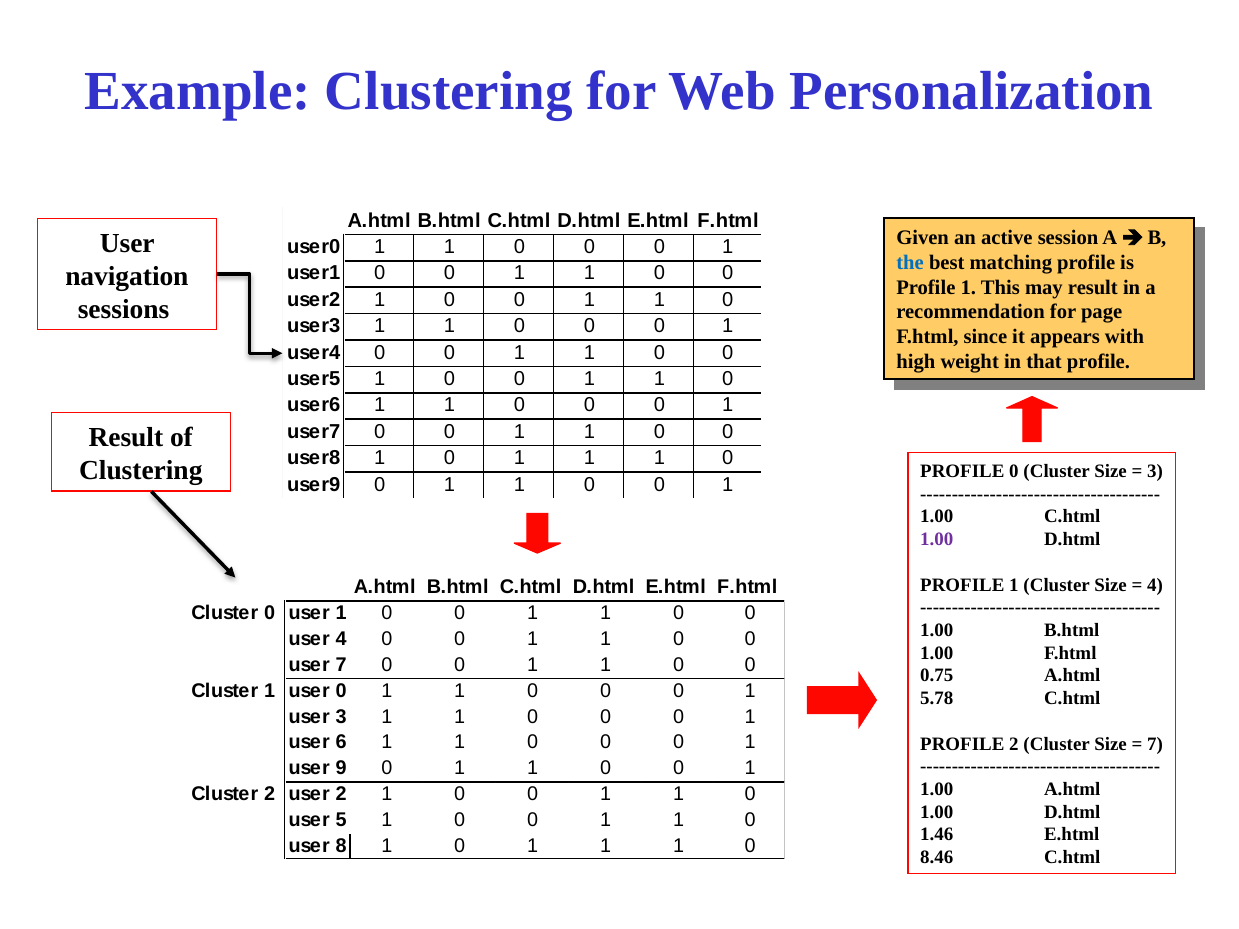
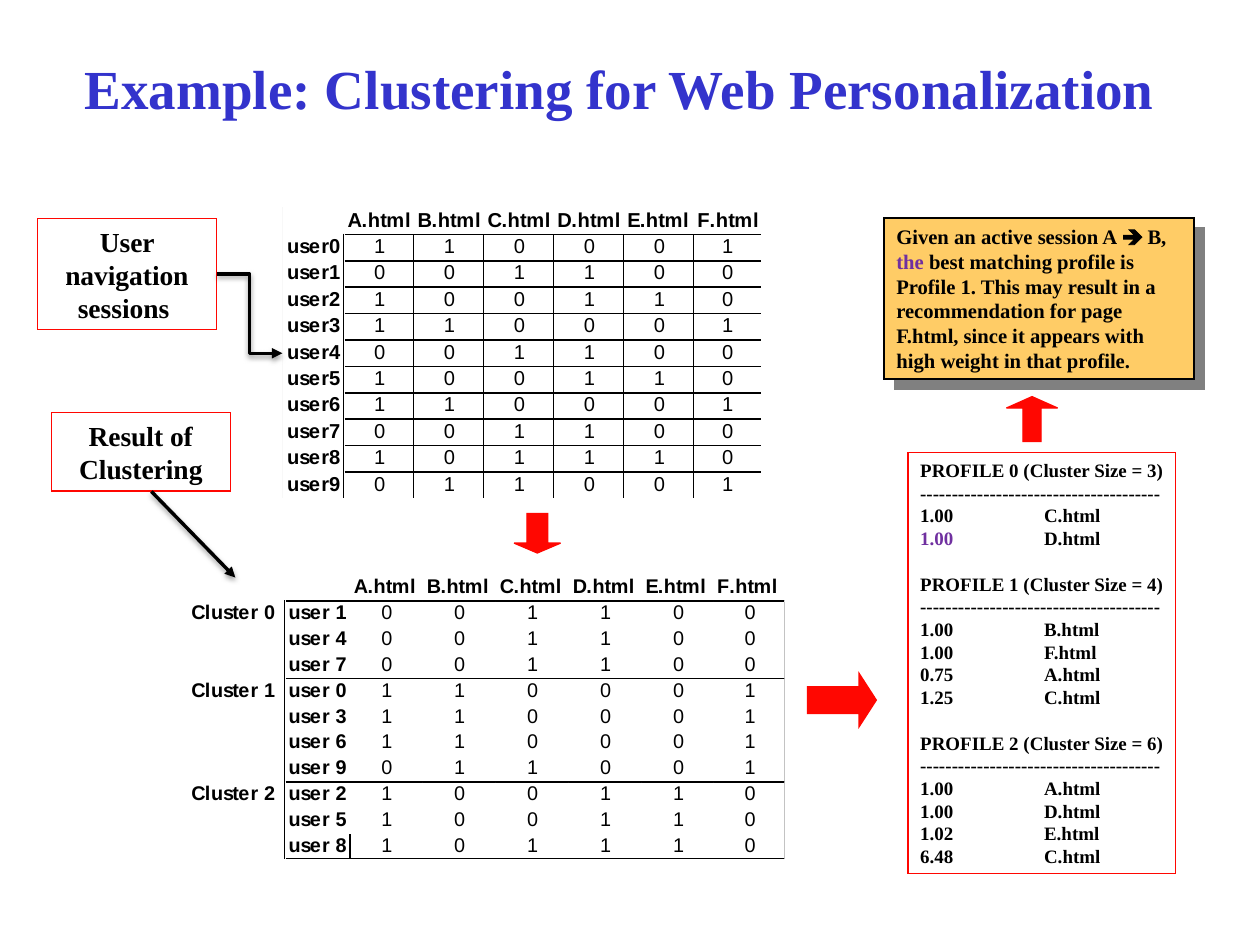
the colour: blue -> purple (910, 263)
5.78: 5.78 -> 1.25 (937, 699)
7: 7 -> 6 (1155, 744)
1.46: 1.46 -> 1.02 (937, 835)
8.46: 8.46 -> 6.48 (937, 858)
